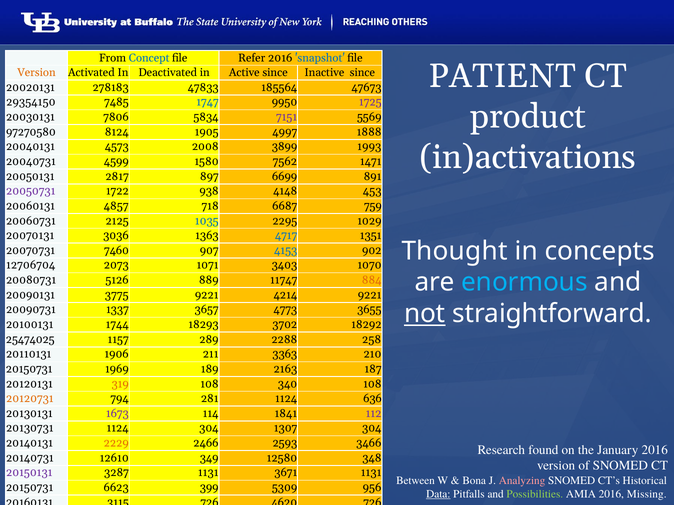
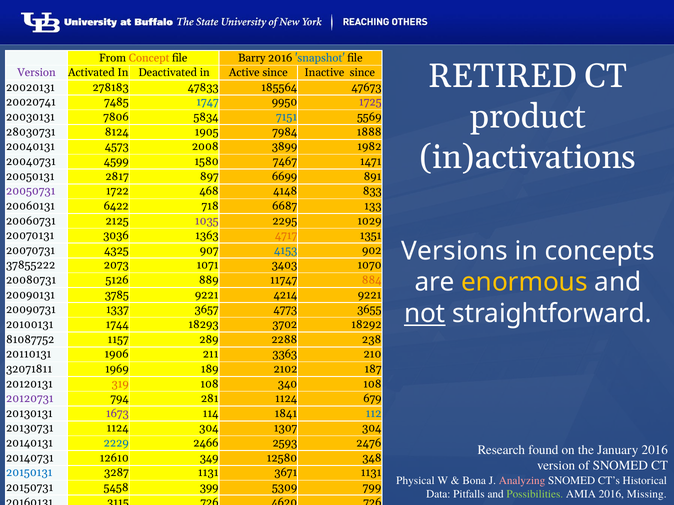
Concept colour: blue -> orange (149, 58)
Refer: Refer -> Barry (252, 58)
PATIENT: PATIENT -> RETIRED (503, 76)
Version colour: orange -> purple (36, 73)
29354150: 29354150 -> 20020741 (31, 102)
7151 colour: purple -> blue (287, 117)
97270580: 97270580 -> 28030731 (31, 132)
4997: 4997 -> 7984 (285, 132)
1993: 1993 -> 1982 (369, 147)
7562: 7562 -> 7467 (285, 162)
938: 938 -> 468 (209, 191)
453: 453 -> 833 (372, 191)
4857: 4857 -> 6422 (116, 206)
759: 759 -> 133 (373, 206)
1035 colour: blue -> purple (207, 221)
4717 colour: blue -> orange (286, 236)
Thought: Thought -> Versions (455, 251)
7460: 7460 -> 4325 (116, 251)
12706704: 12706704 -> 37855222 (31, 266)
enormous colour: light blue -> yellow (524, 283)
3775: 3775 -> 3785 (117, 295)
25474025: 25474025 -> 81087752 (30, 340)
258: 258 -> 238 (372, 340)
20150731: 20150731 -> 32071811 (29, 369)
2163: 2163 -> 2102 (285, 369)
20120731 colour: orange -> purple (30, 399)
636: 636 -> 679 (372, 399)
112 colour: purple -> blue (374, 414)
2229 colour: orange -> blue (116, 444)
3466: 3466 -> 2476 (369, 444)
20150131 colour: purple -> blue (29, 473)
Between: Between -> Physical (415, 481)
6623: 6623 -> 5458 (116, 488)
956: 956 -> 799 (372, 488)
Data underline: present -> none (438, 494)
